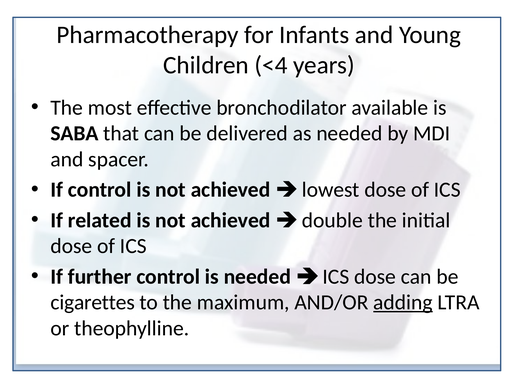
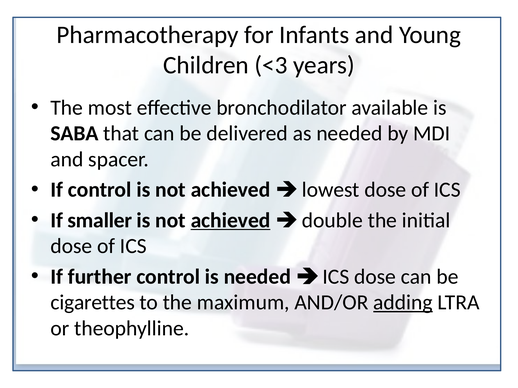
<4: <4 -> <3 (271, 65)
related: related -> smaller (100, 221)
achieved underline: none -> present (231, 221)
